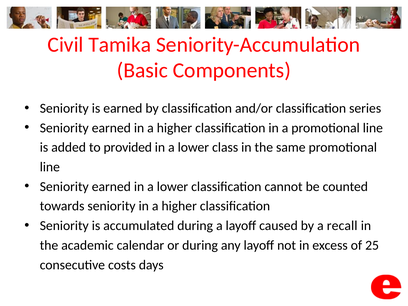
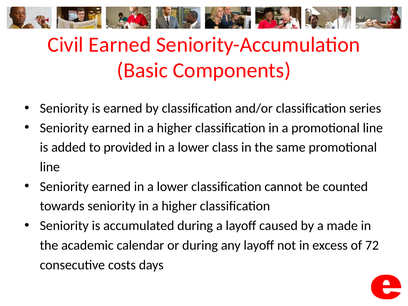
Civil Tamika: Tamika -> Earned (120, 45)
recall: recall -> made (342, 226)
25: 25 -> 72 (372, 245)
